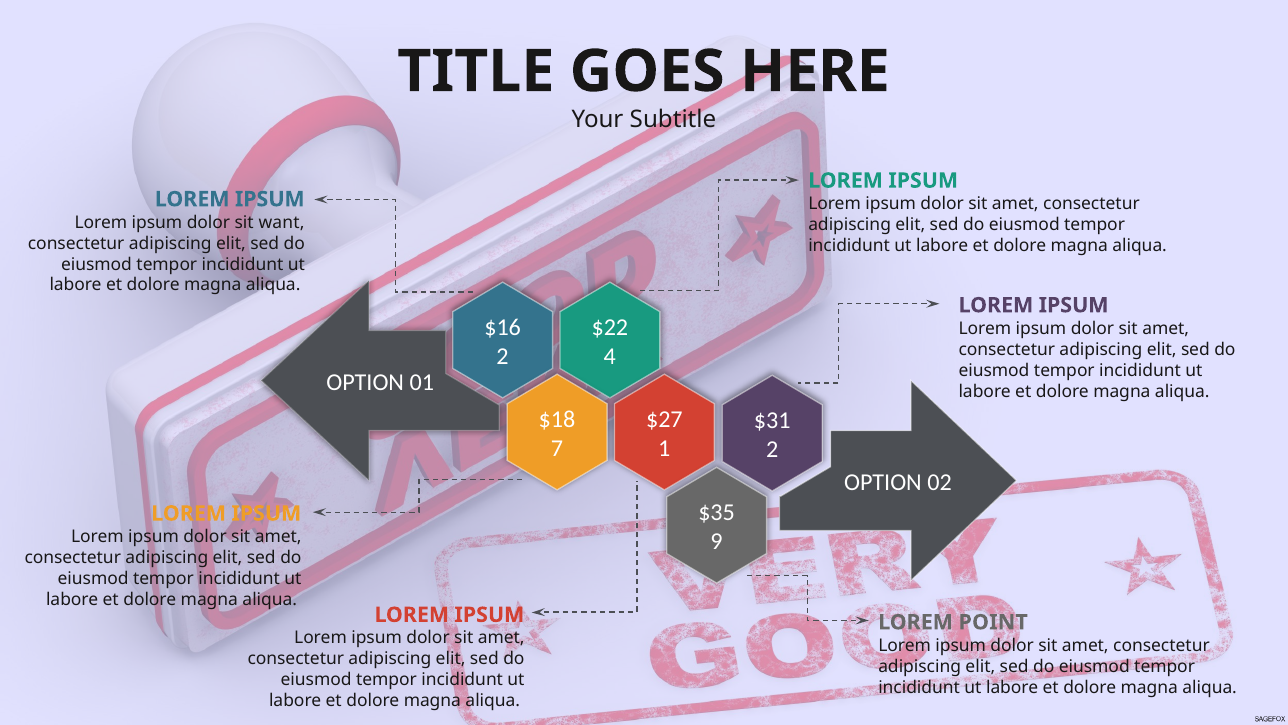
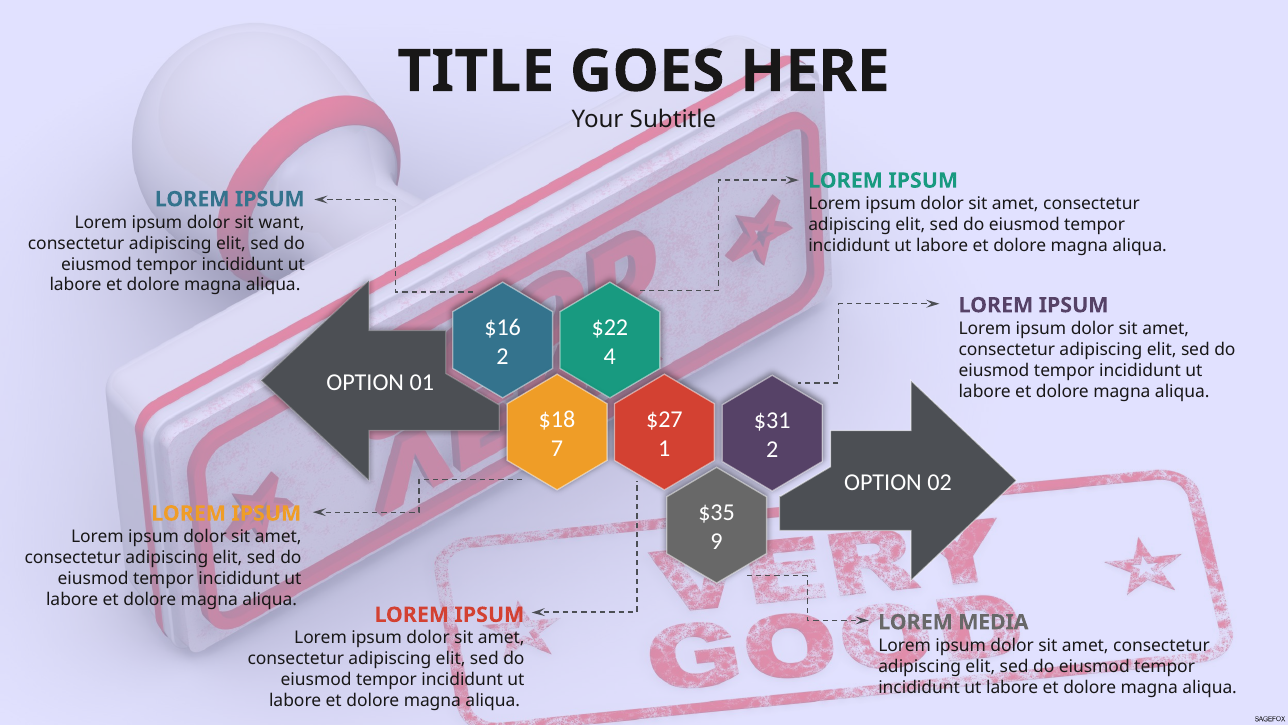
POINT: POINT -> MEDIA (993, 622)
